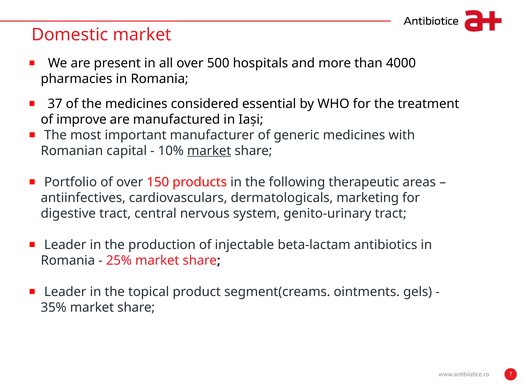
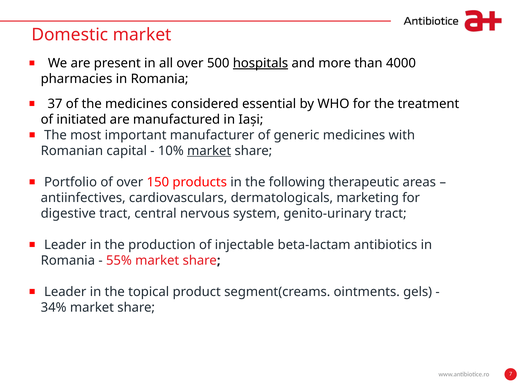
hospitals underline: none -> present (260, 63)
improve: improve -> initiated (81, 119)
25%: 25% -> 55% (119, 261)
35%: 35% -> 34% (54, 308)
